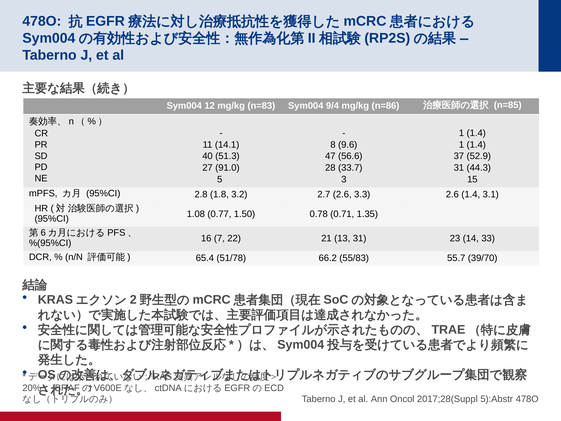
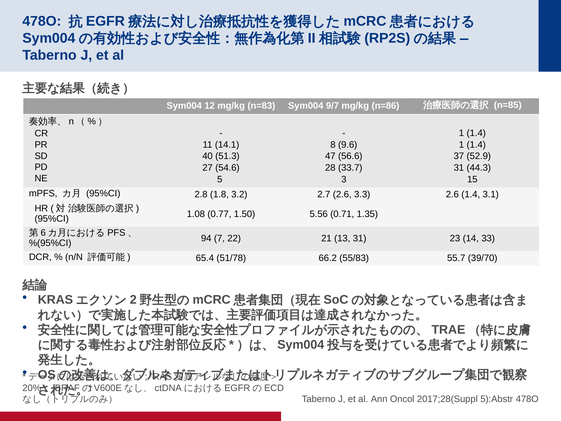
9/4: 9/4 -> 9/7 (332, 106)
91.0: 91.0 -> 54.6 (227, 168)
0.78: 0.78 -> 5.56 (319, 214)
16: 16 -> 94 (206, 238)
